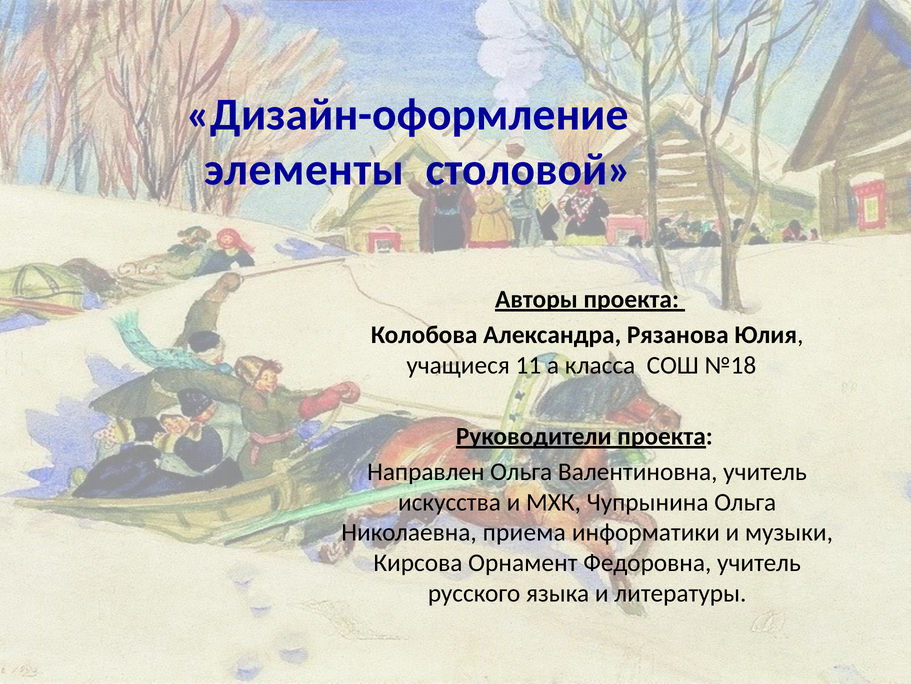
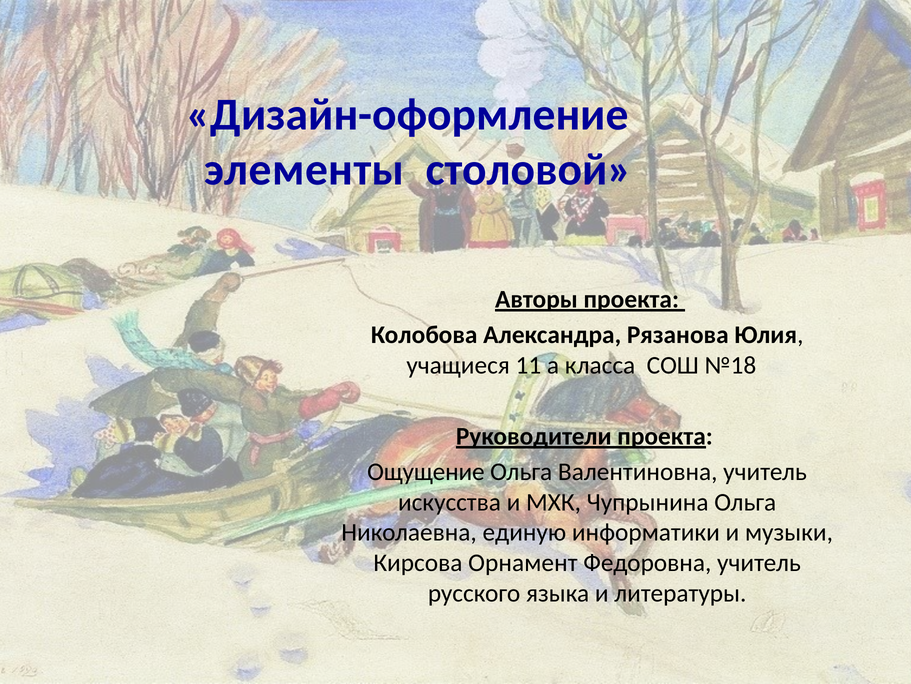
Направлен: Направлен -> Ощущение (426, 471)
приема: приема -> единую (524, 532)
